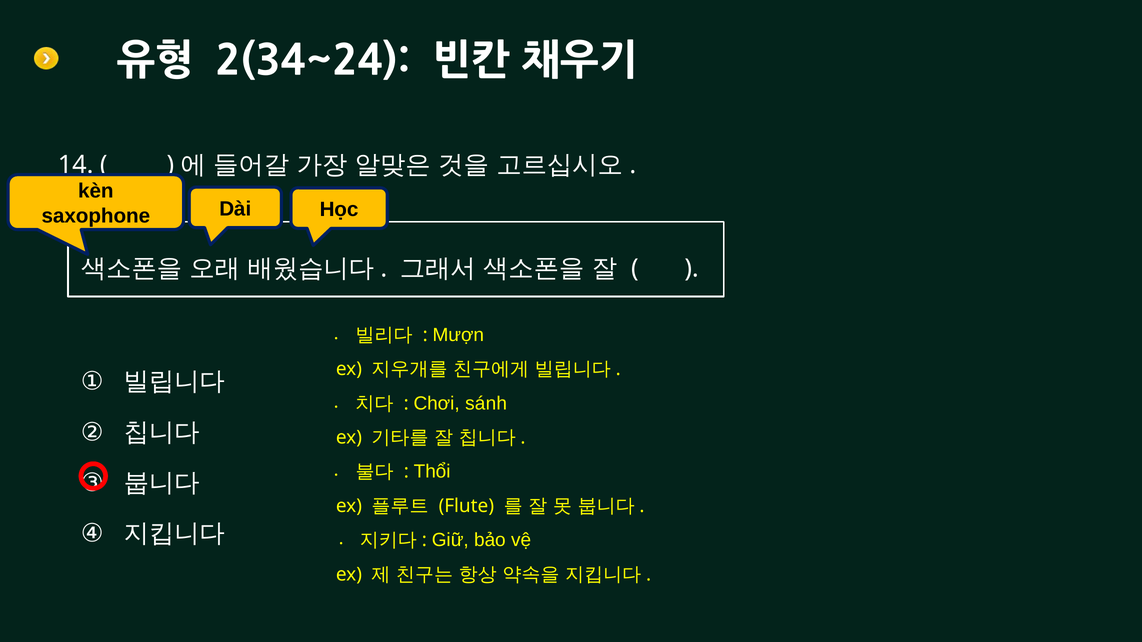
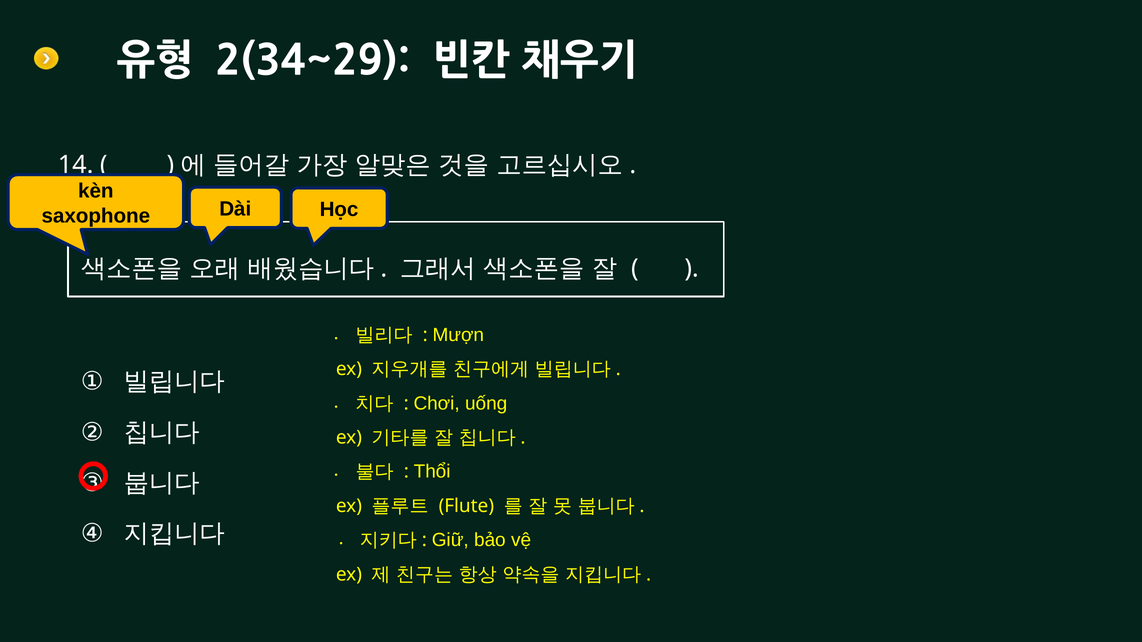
2(34~24: 2(34~24 -> 2(34~29 (313, 61)
sánh: sánh -> uống (486, 403)
